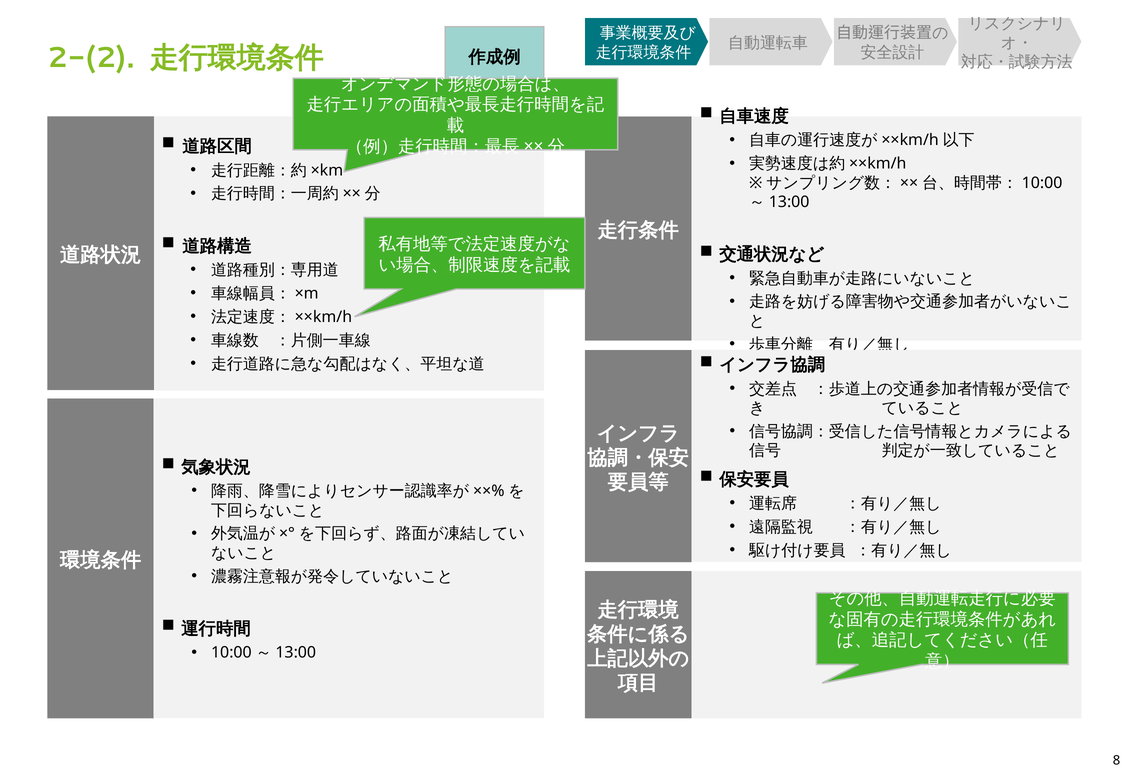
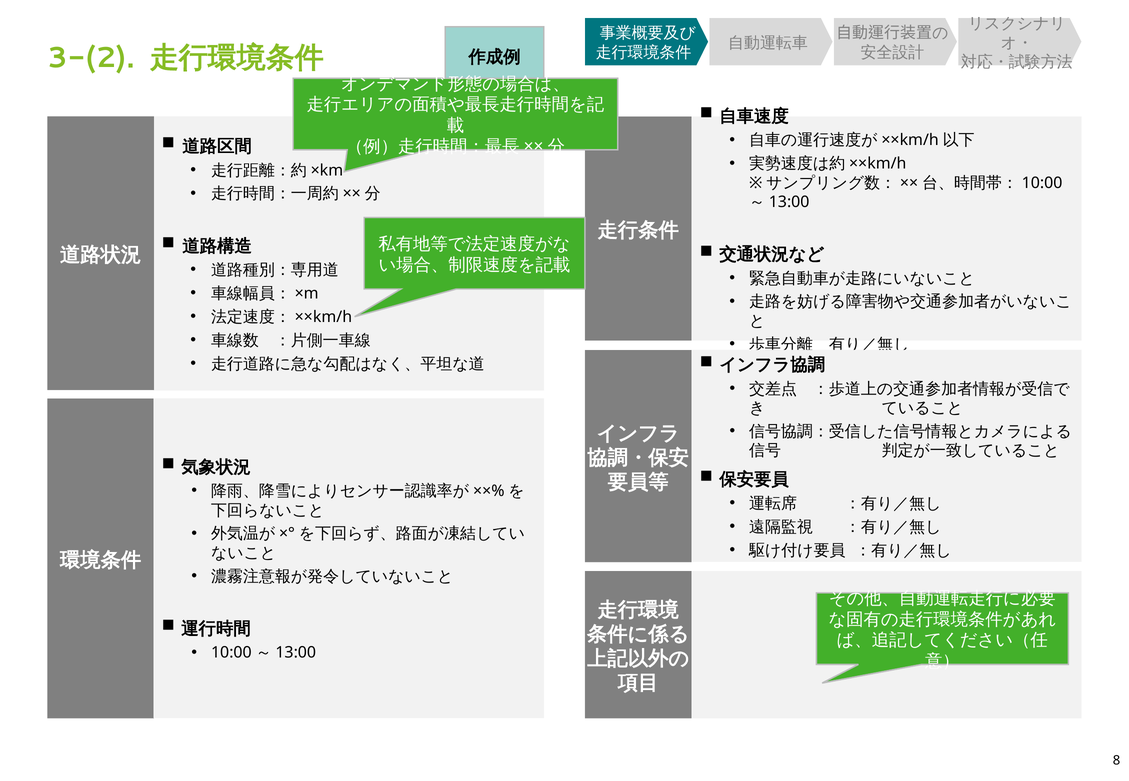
2-(2: 2-(2 -> 3-(2 (91, 58)
